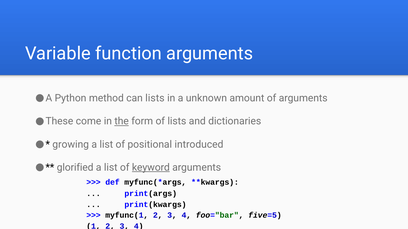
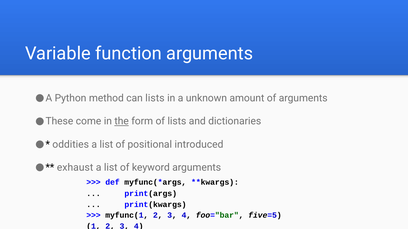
growing: growing -> oddities (71, 145)
glorified: glorified -> exhaust (75, 168)
keyword underline: present -> none (151, 168)
